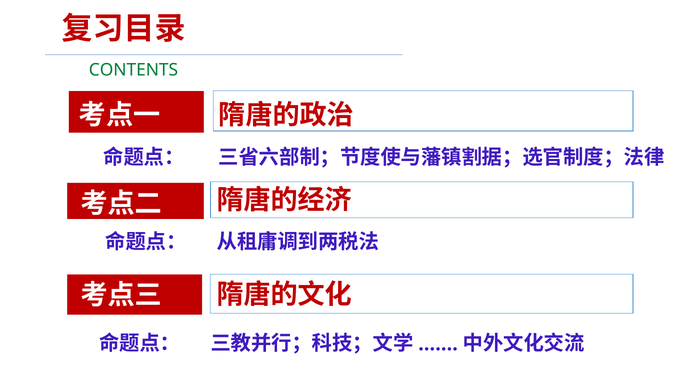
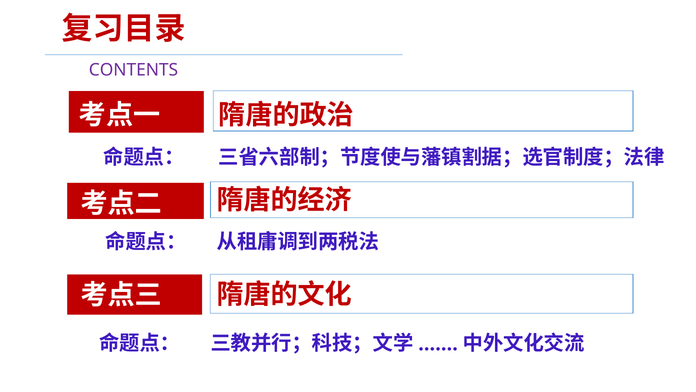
CONTENTS colour: green -> purple (134, 70)
